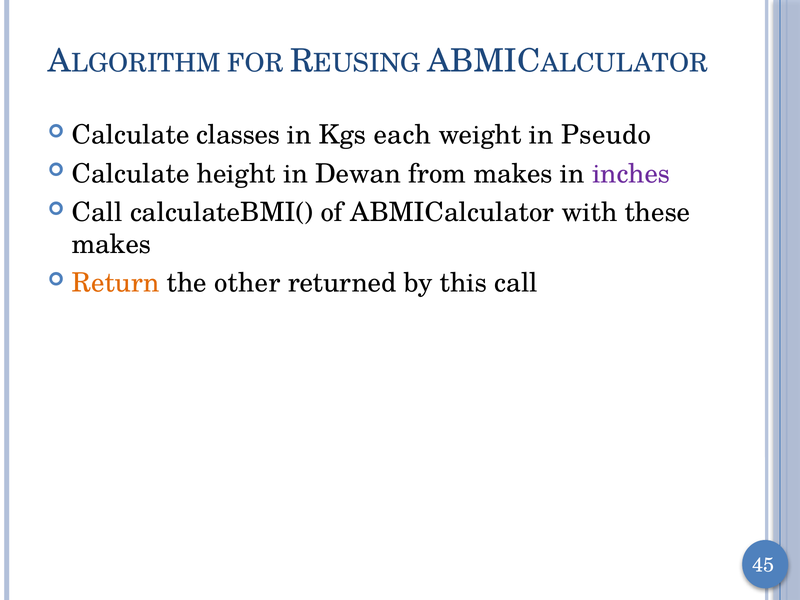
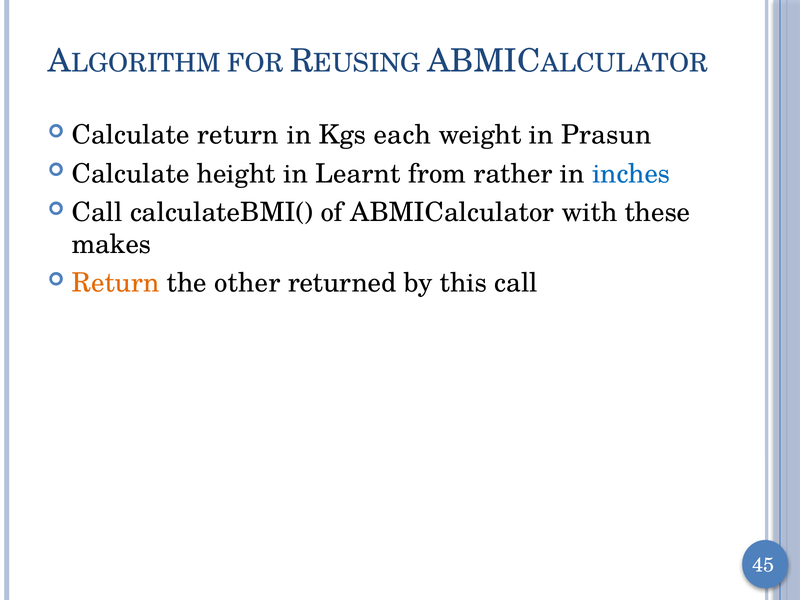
Calculate classes: classes -> return (238, 135)
Pseudo: Pseudo -> Prasun (606, 135)
Dewan: Dewan -> Learnt (358, 174)
from makes: makes -> rather (513, 174)
inches colour: purple -> blue (631, 174)
